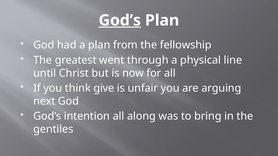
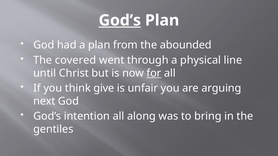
fellowship: fellowship -> abounded (186, 45)
greatest: greatest -> covered (76, 60)
for underline: none -> present (154, 73)
